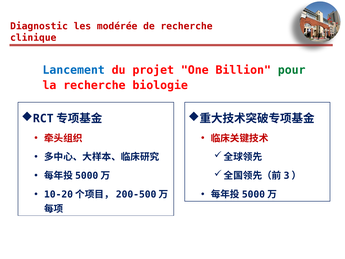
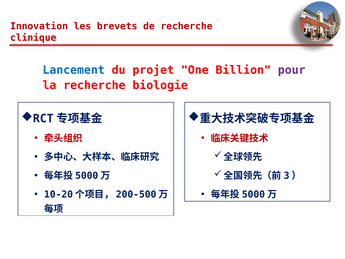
Diagnostic: Diagnostic -> Innovation (39, 26)
modérée: modérée -> brevets (117, 26)
pour colour: green -> purple (292, 70)
